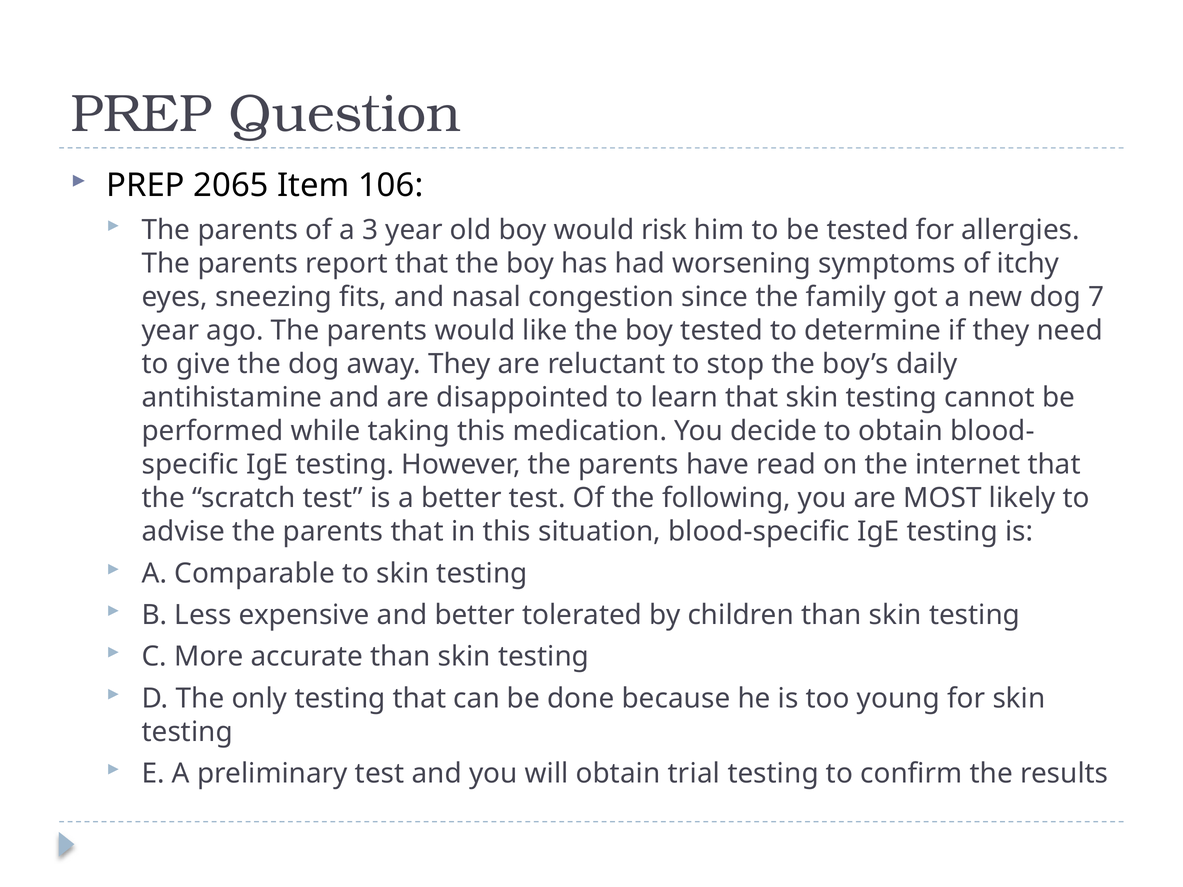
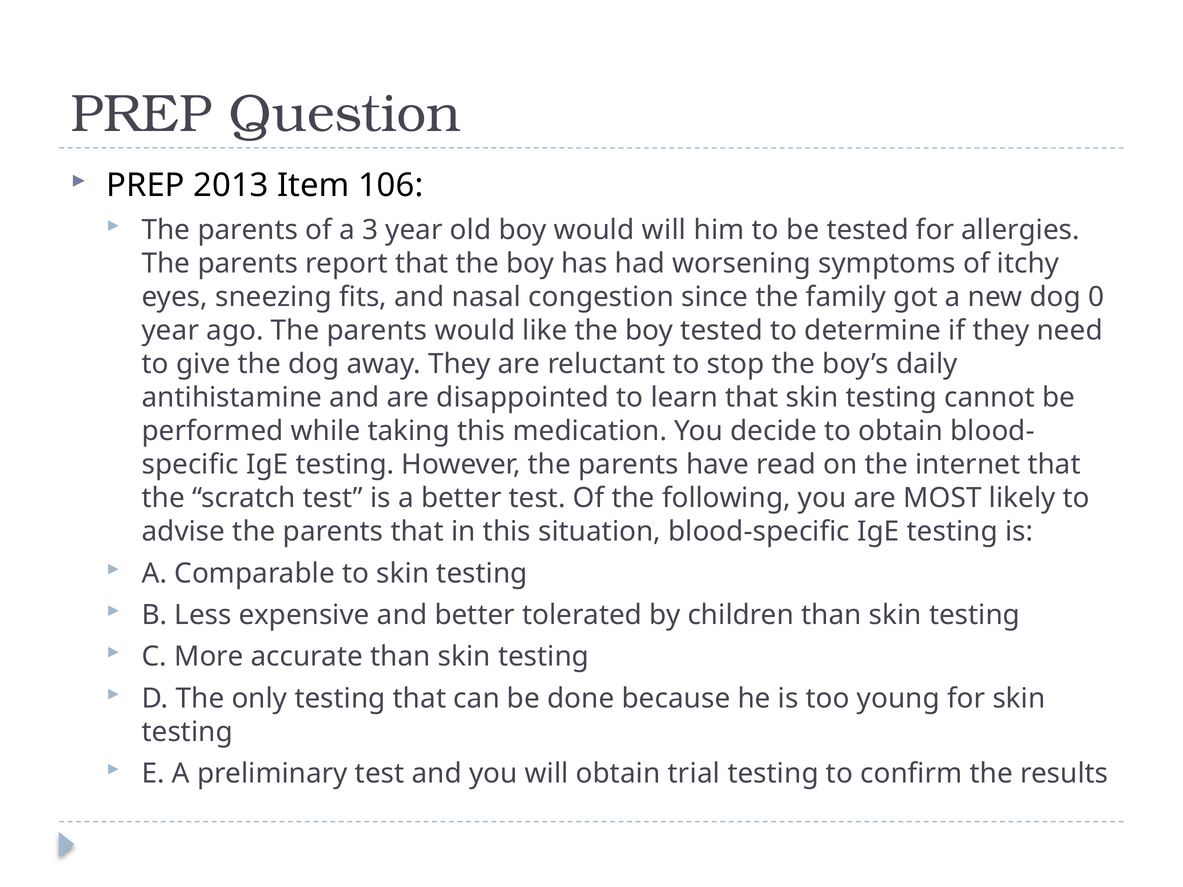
2065: 2065 -> 2013 (231, 186)
would risk: risk -> will (664, 230)
7: 7 -> 0 (1096, 297)
